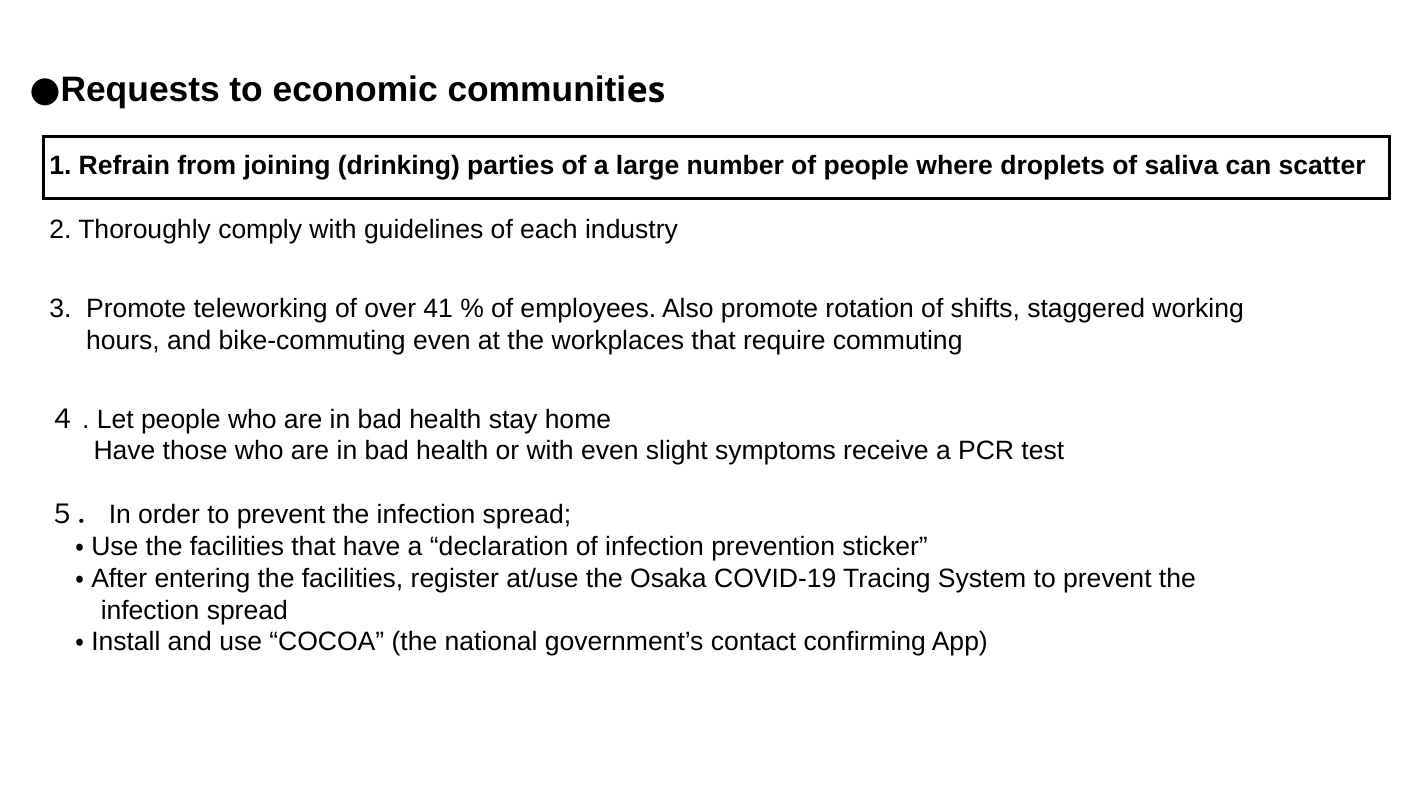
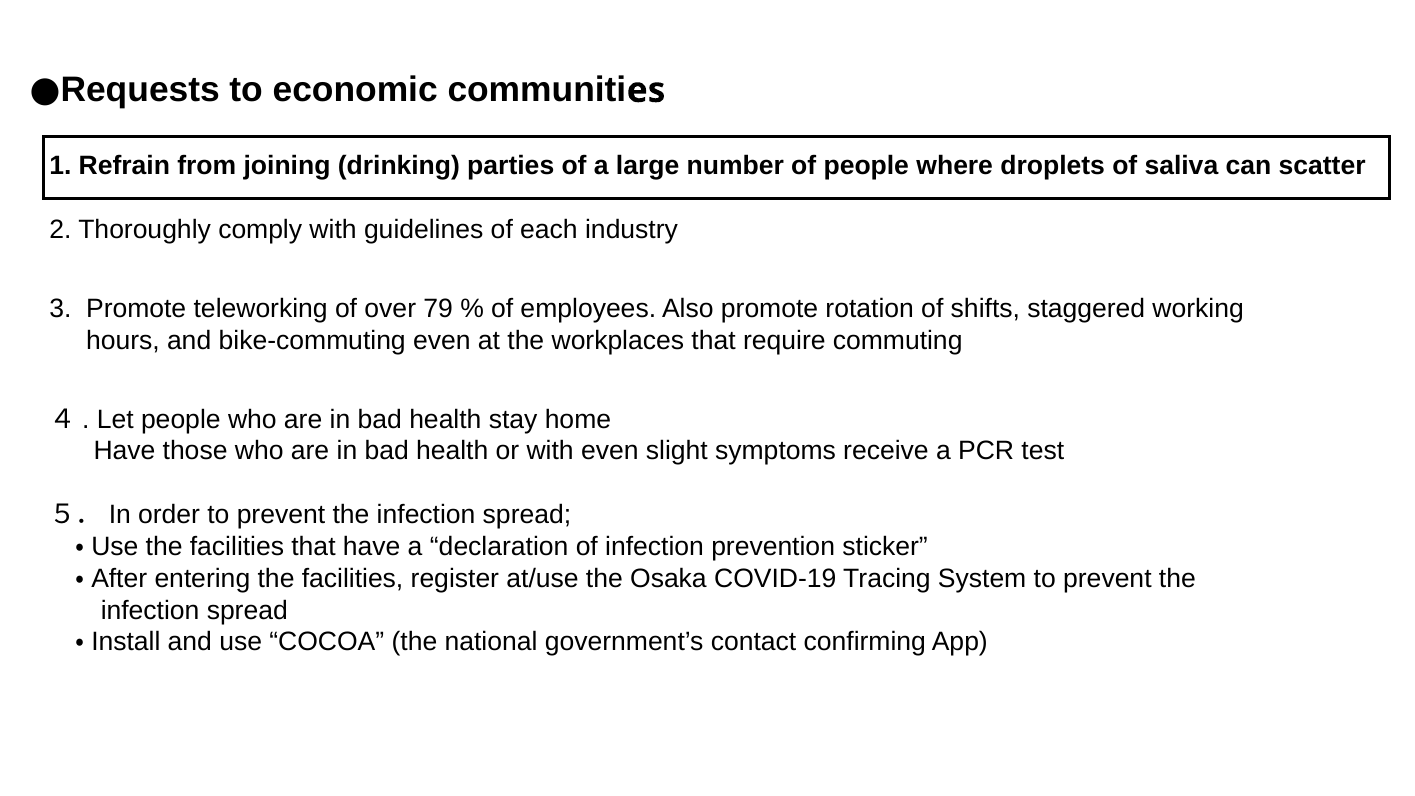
41: 41 -> 79 (438, 308)
